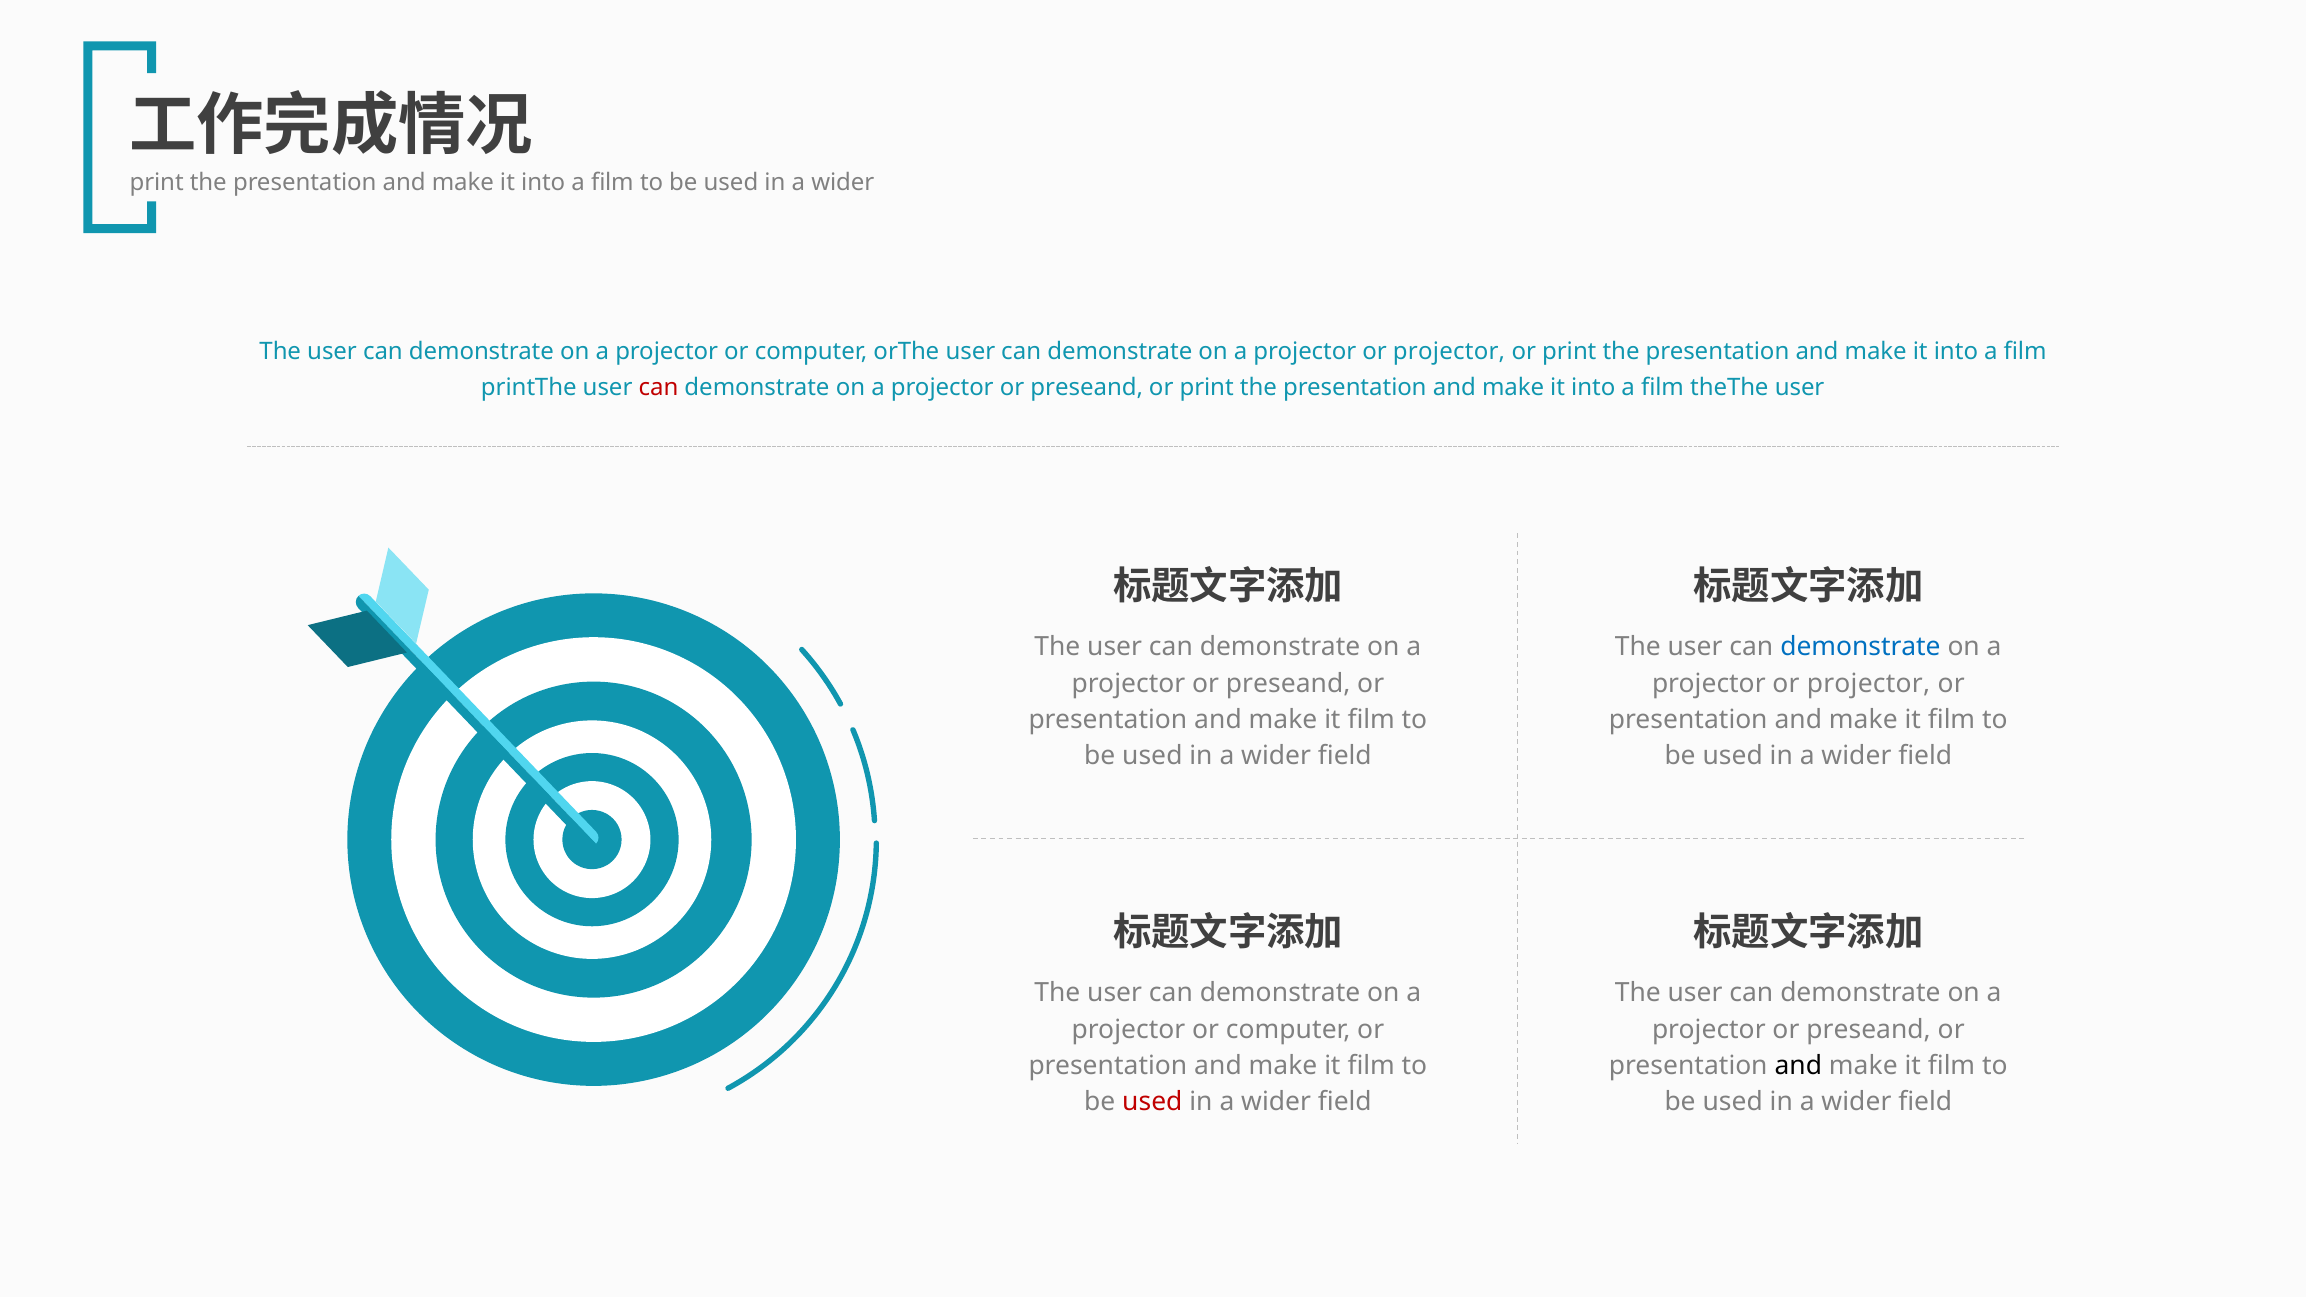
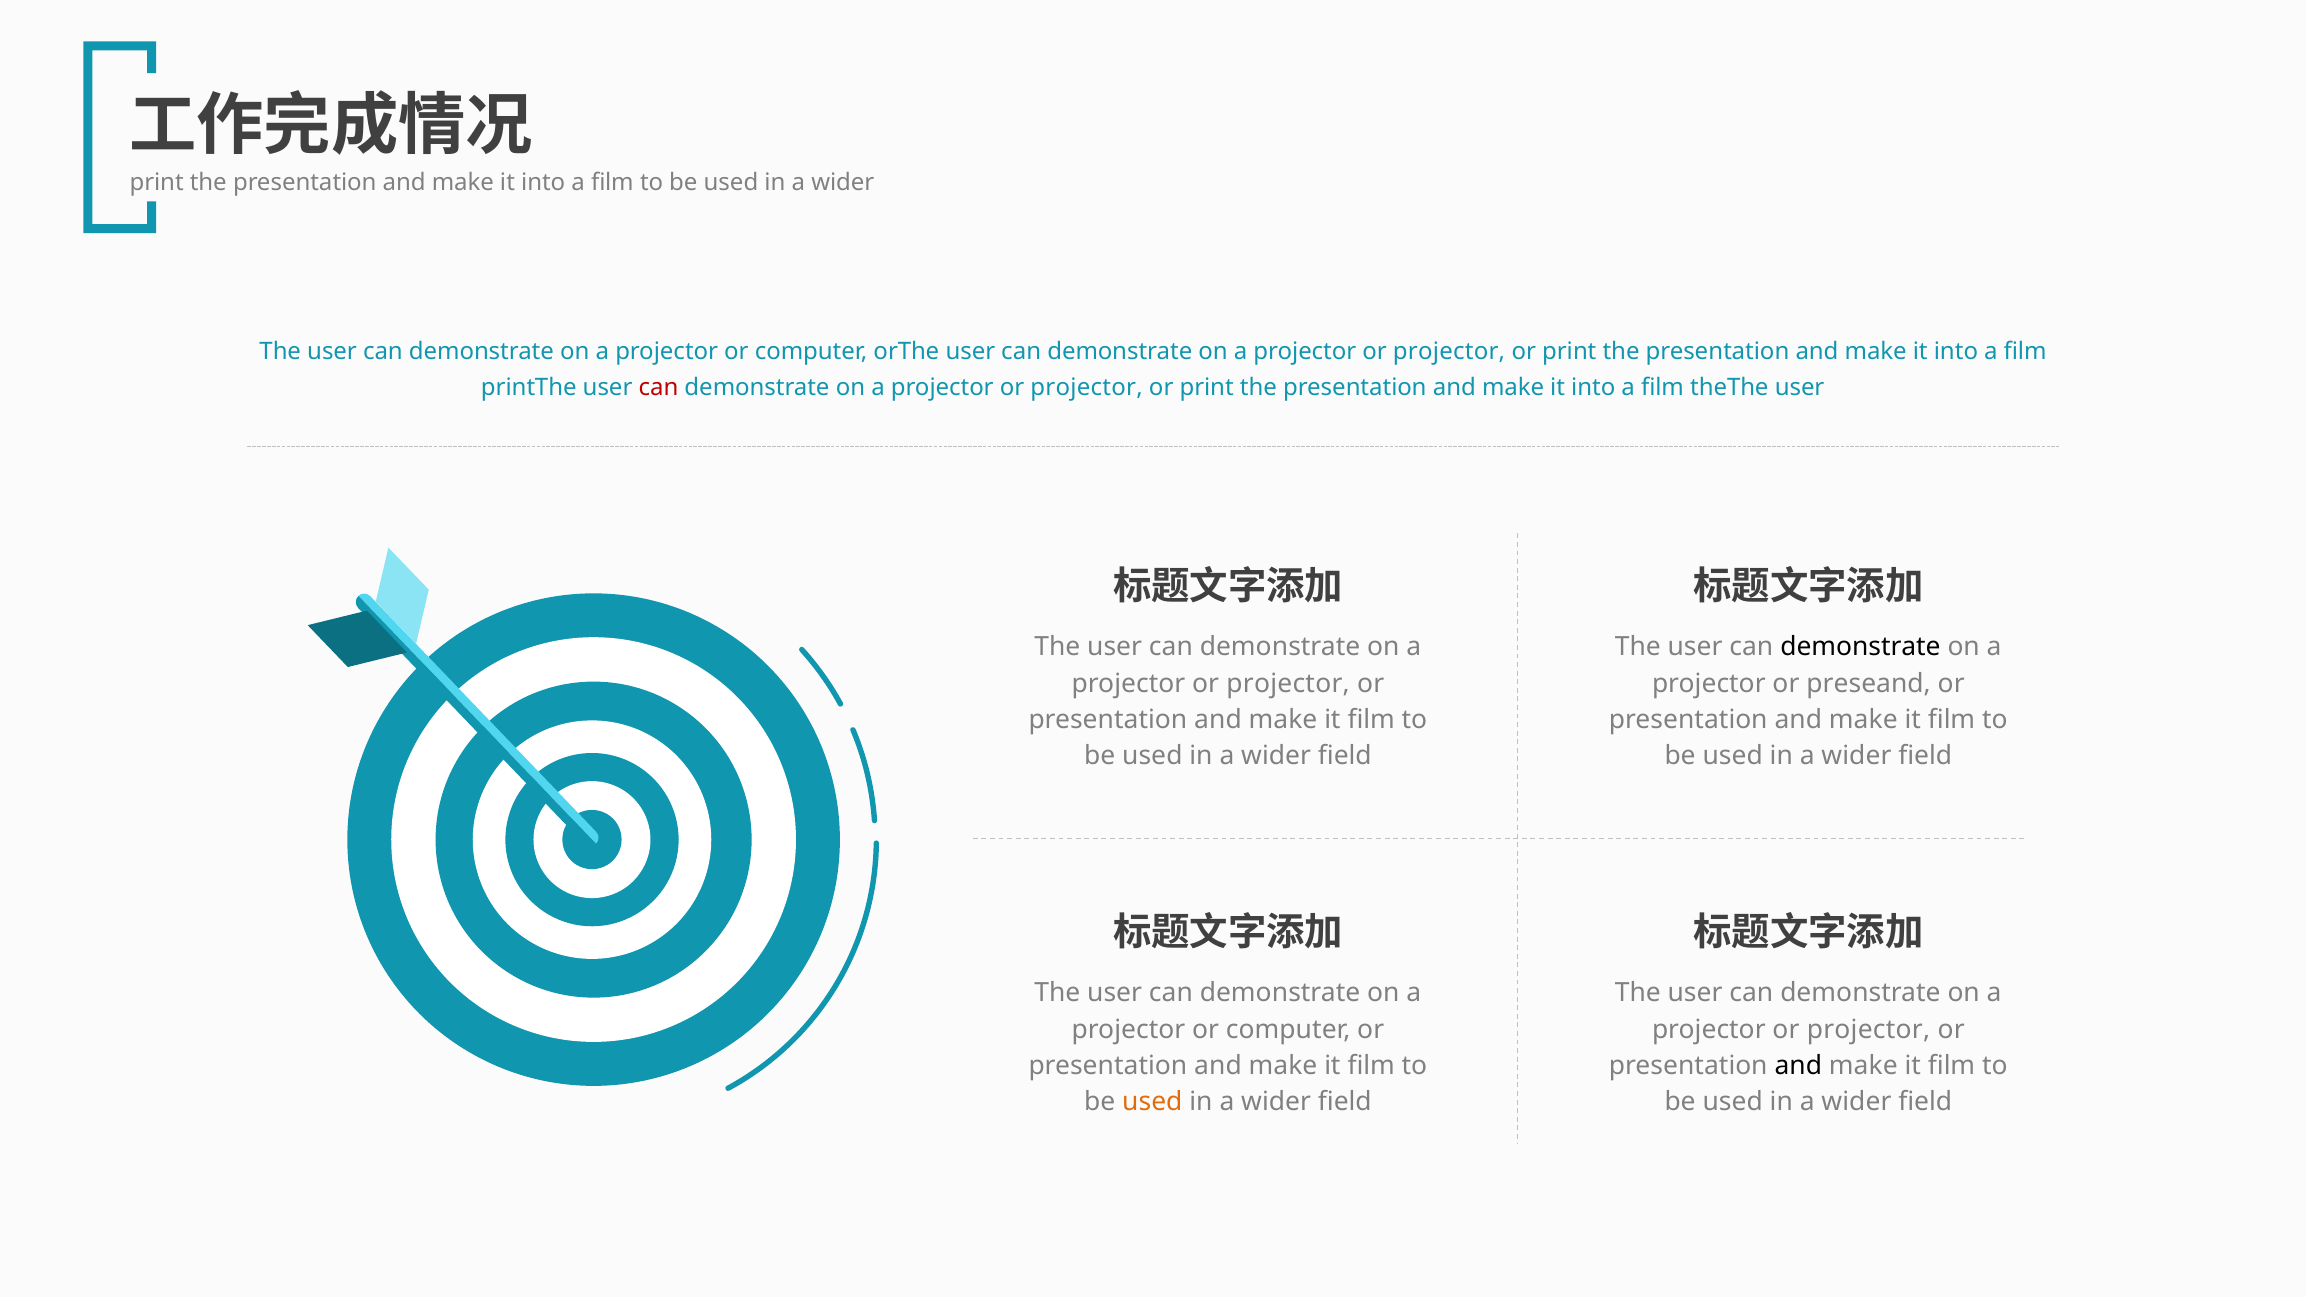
preseand: preseand -> projector (1087, 388)
demonstrate colour: blue -> black (1860, 647)
preseand: preseand -> projector (1288, 683)
projector: projector -> preseand (1869, 683)
preseand: preseand -> projector (1868, 1029)
used colour: red -> orange (1152, 1102)
